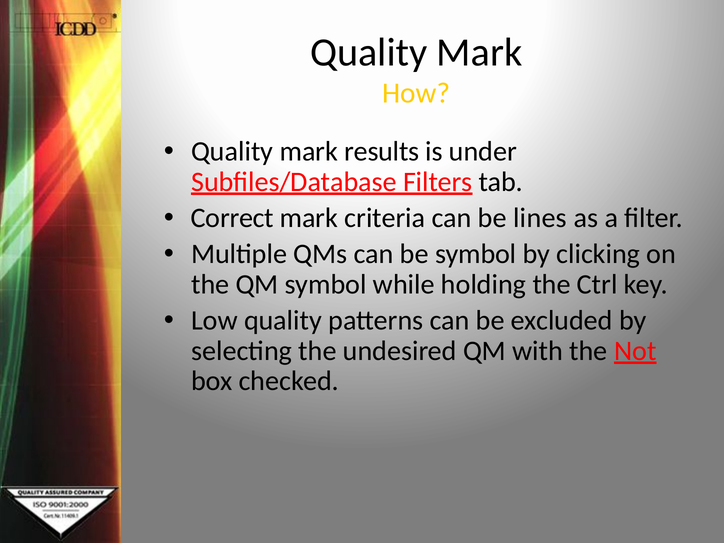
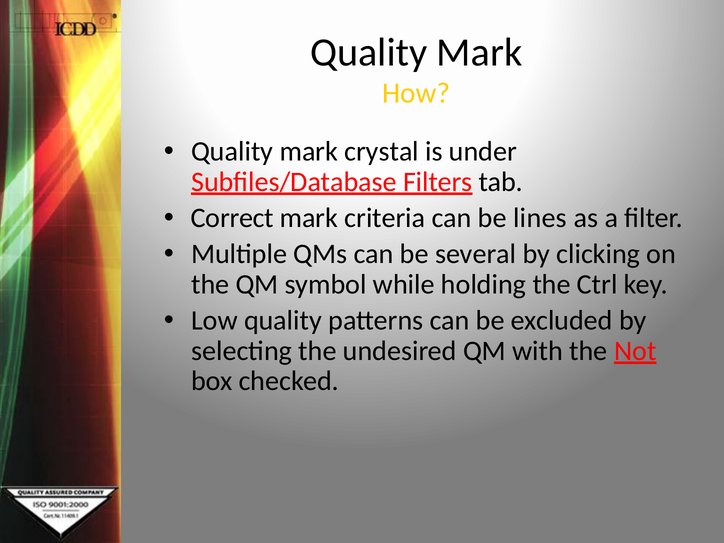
results: results -> crystal (382, 151)
be symbol: symbol -> several (476, 254)
